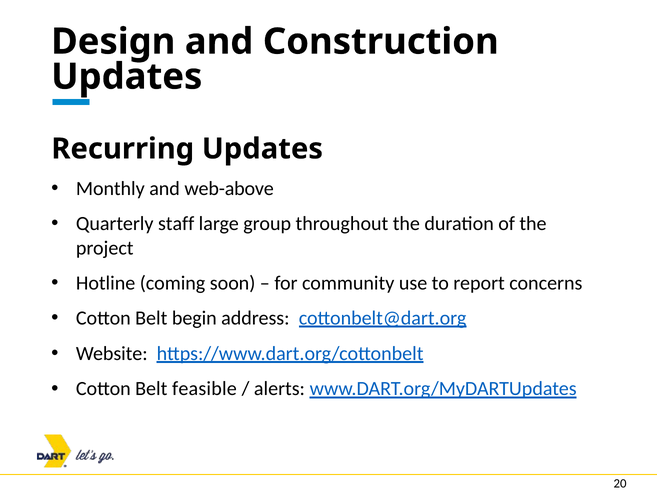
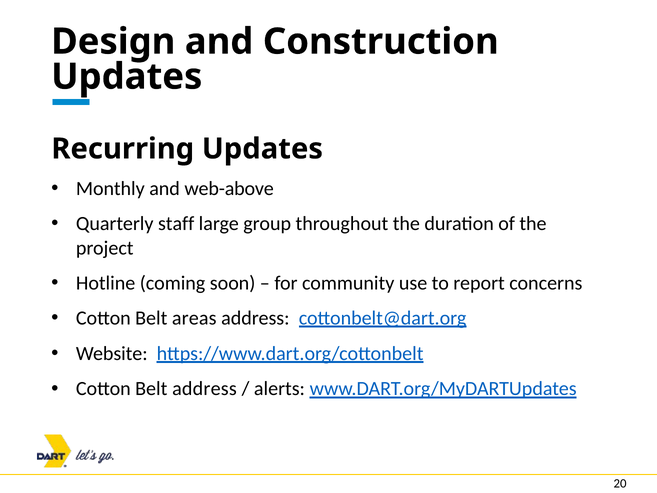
begin: begin -> areas (194, 318)
Belt feasible: feasible -> address (204, 389)
